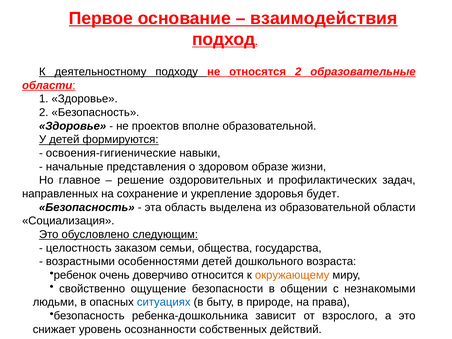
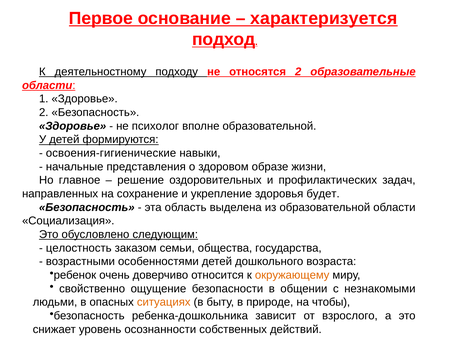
взаимодействия: взаимодействия -> характеризуется (324, 18)
проектов: проектов -> психолог (155, 126)
ситуациях colour: blue -> orange (164, 302)
права: права -> чтобы (331, 302)
